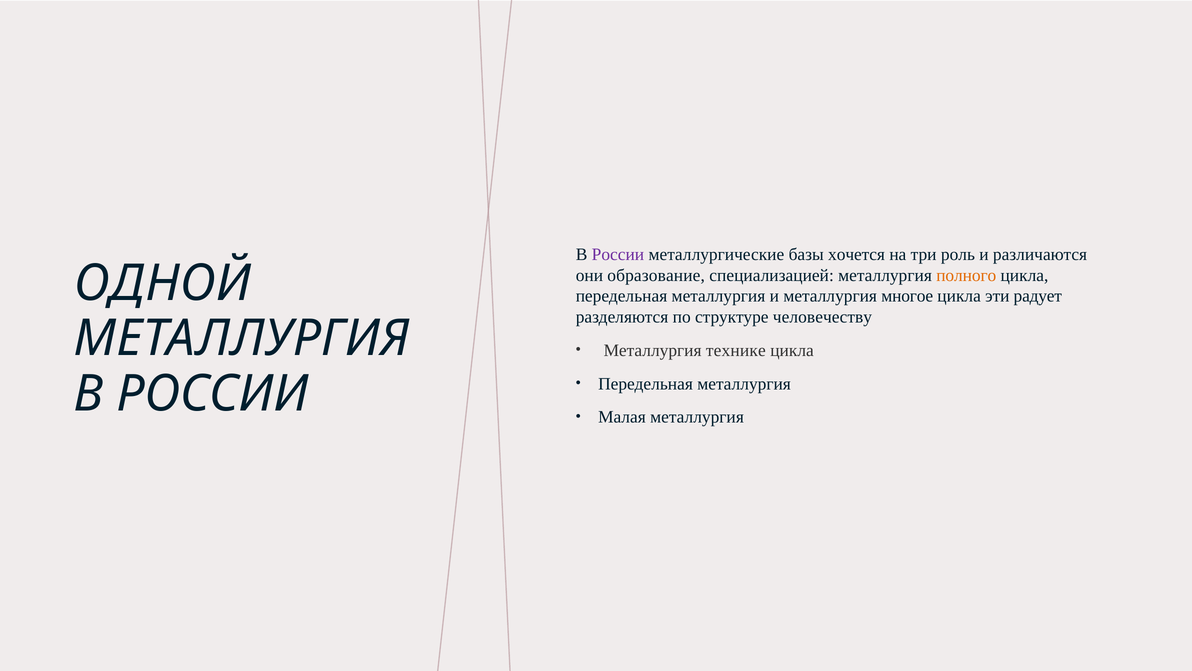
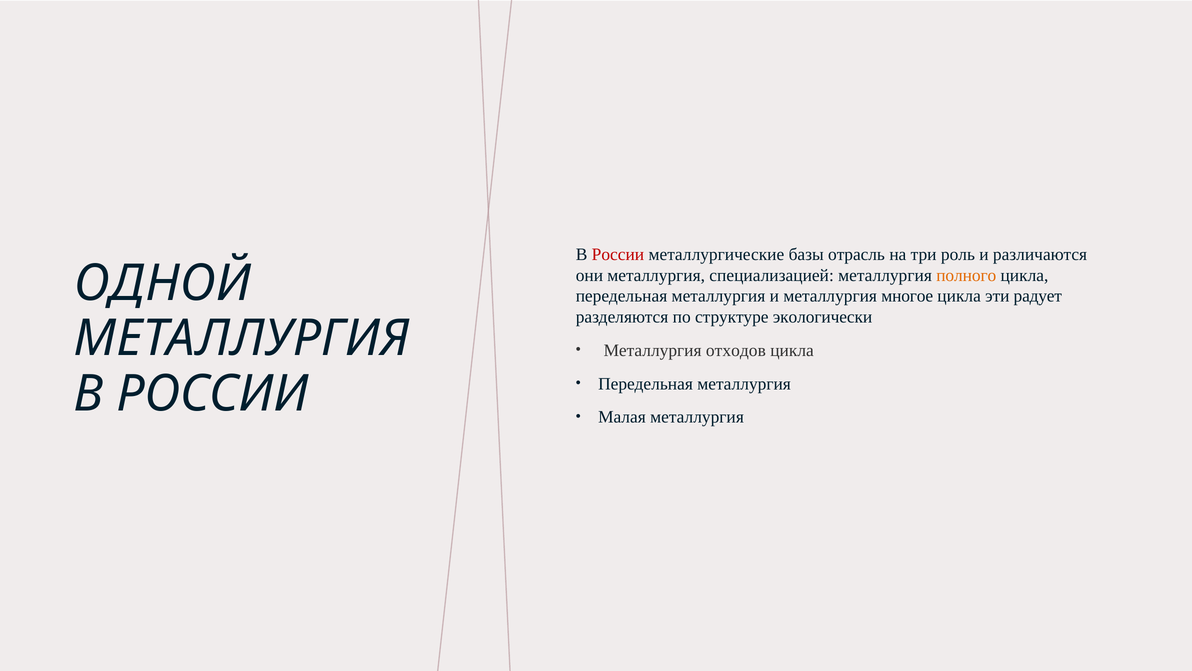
России colour: purple -> red (618, 254)
хочется: хочется -> отрасль (857, 254)
они образование: образование -> металлургия (656, 275)
человечеству: человечеству -> экологически (823, 317)
технике: технике -> отходов (736, 350)
